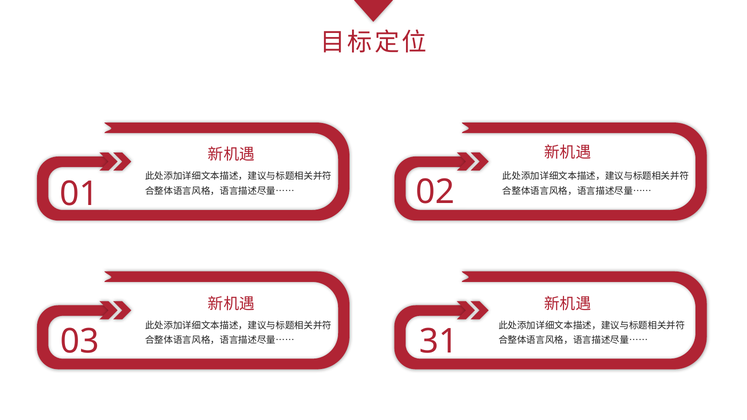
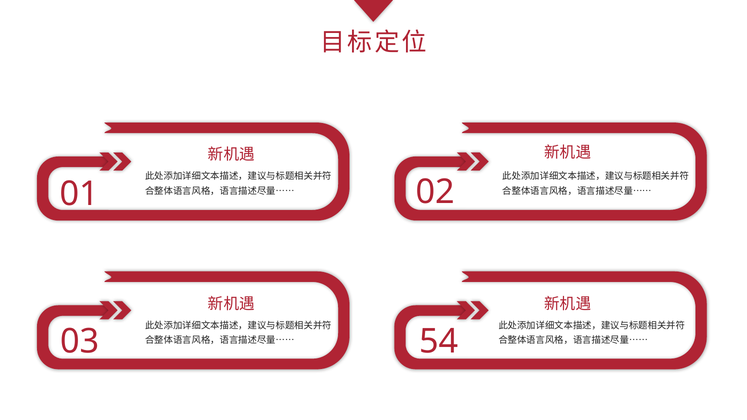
31: 31 -> 54 (439, 342)
